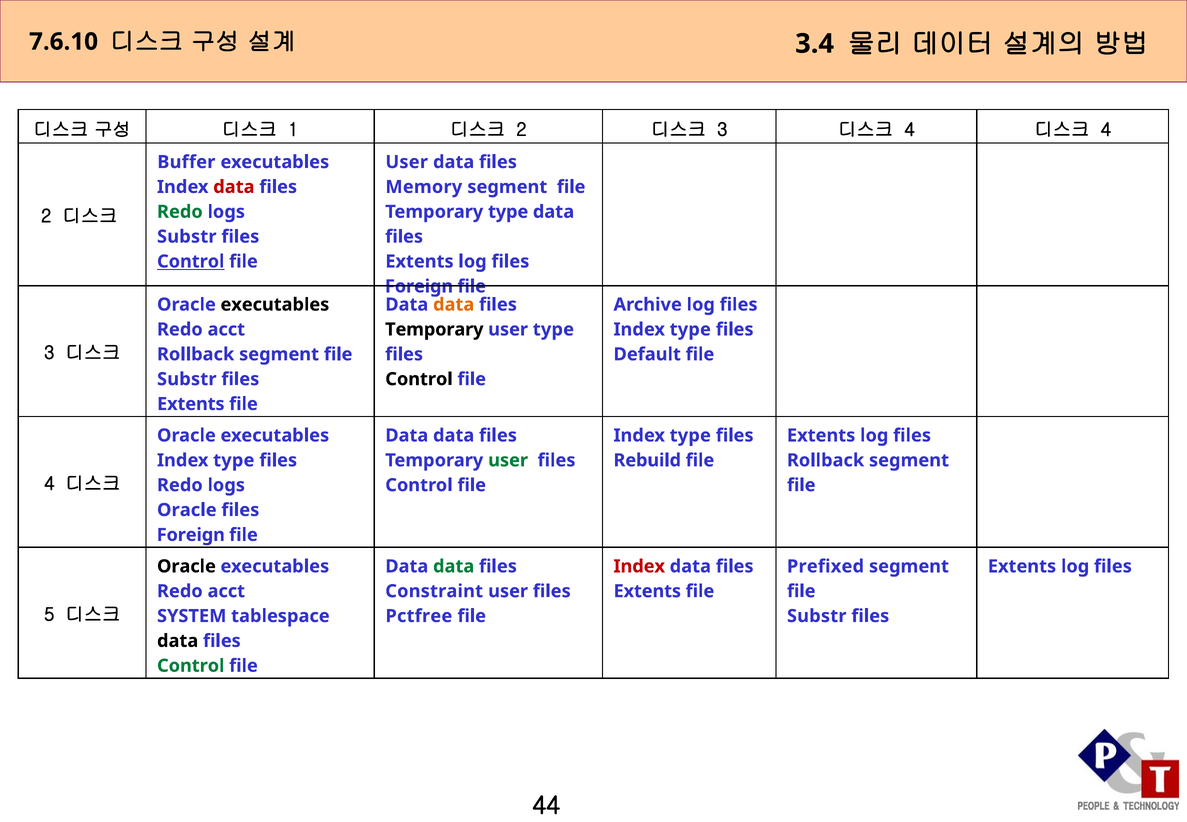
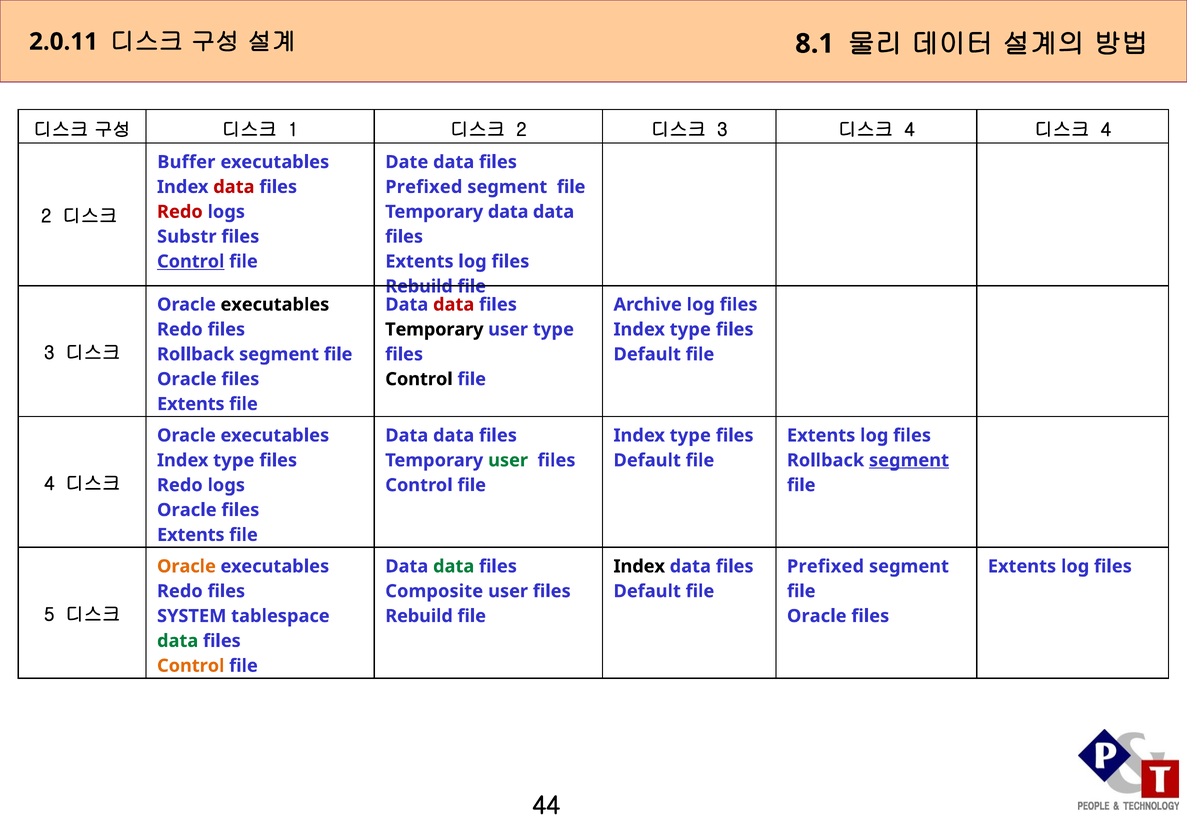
7.6.10: 7.6.10 -> 2.0.11 (64, 42)
3.4: 3.4 -> 8.1 (815, 44)
User: User -> Date (407, 162)
Memory: Memory -> Prefixed (424, 187)
Redo colour: green -> red (180, 212)
Temporary type: type -> data (508, 212)
Foreign: Foreign -> Rebuild (419, 286)
data colour: orange -> red (454, 305)
acct: acct -> files (226, 329)
Substr: Substr -> Oracle (187, 379)
Rebuild: Rebuild -> Default (647, 460)
segment underline: none -> present (909, 460)
Foreign: Foreign -> Extents (191, 535)
Oracle colour: black -> orange (186, 566)
Index colour: red -> black (639, 566)
acct: acct -> files (226, 591)
Constraint: Constraint -> Composite (434, 591)
Extents: Extents -> Default (647, 591)
Pctfree: Pctfree -> Rebuild (419, 616)
Substr: Substr -> Oracle (817, 616)
data colour: black -> green (178, 641)
Control colour: green -> orange (191, 666)
